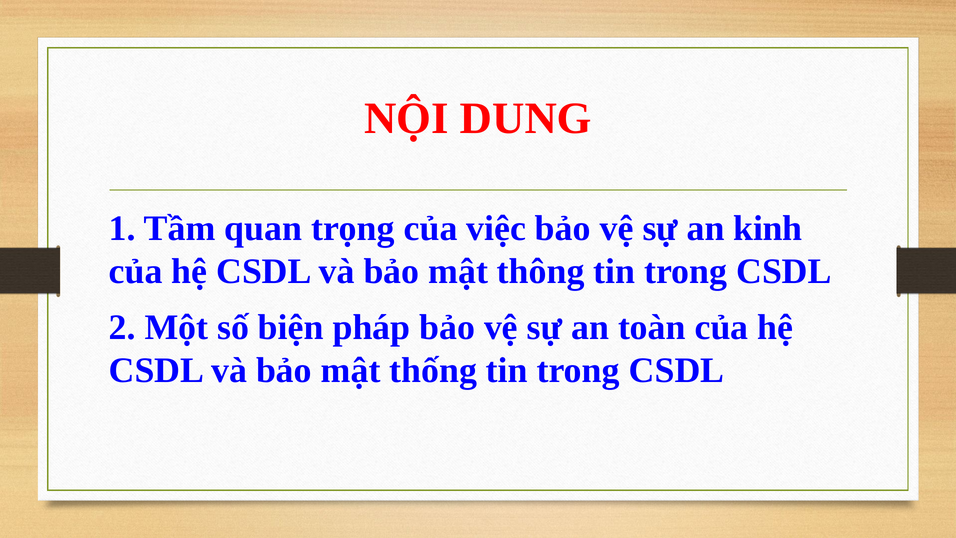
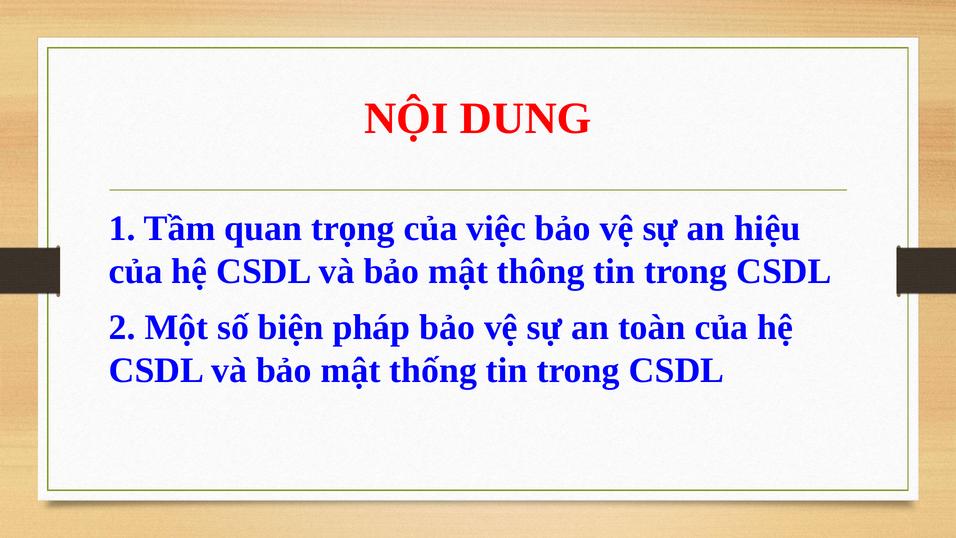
kinh: kinh -> hiệu (767, 228)
